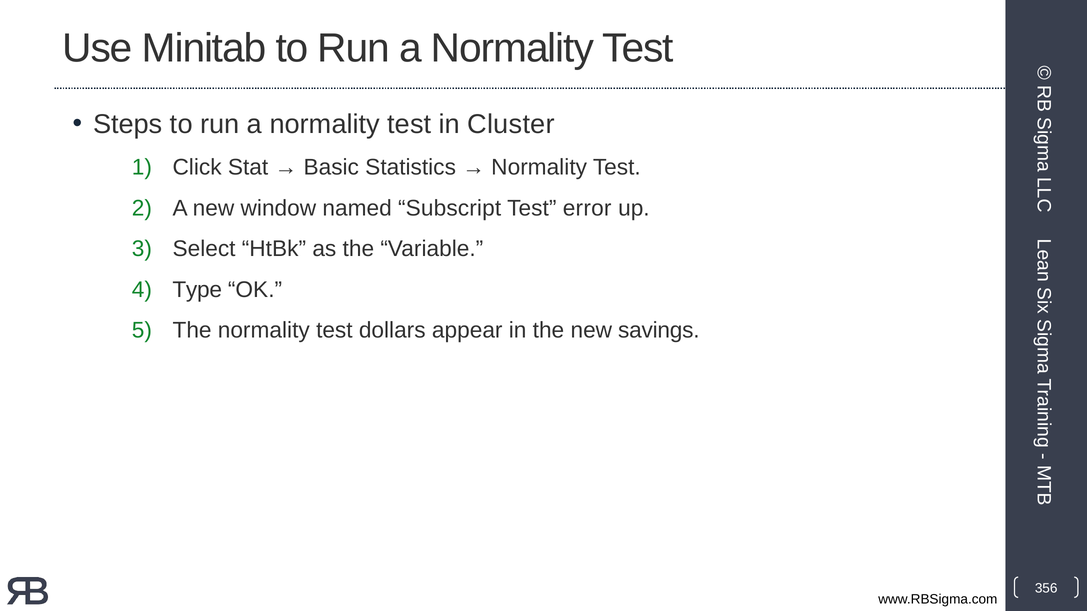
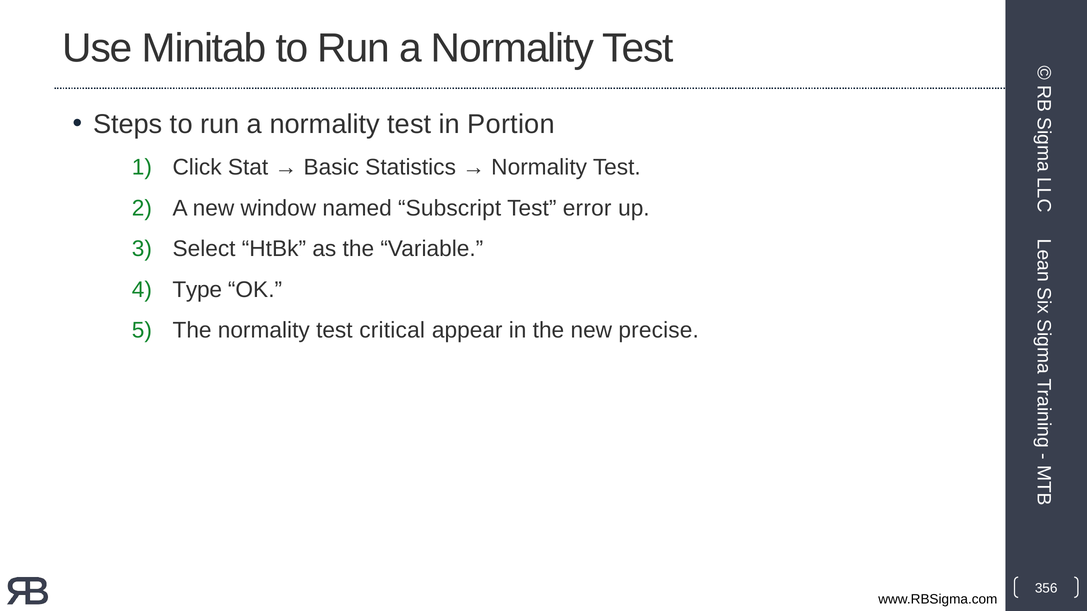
Cluster: Cluster -> Portion (511, 124)
dollars: dollars -> critical (392, 331)
savings: savings -> precise (659, 331)
